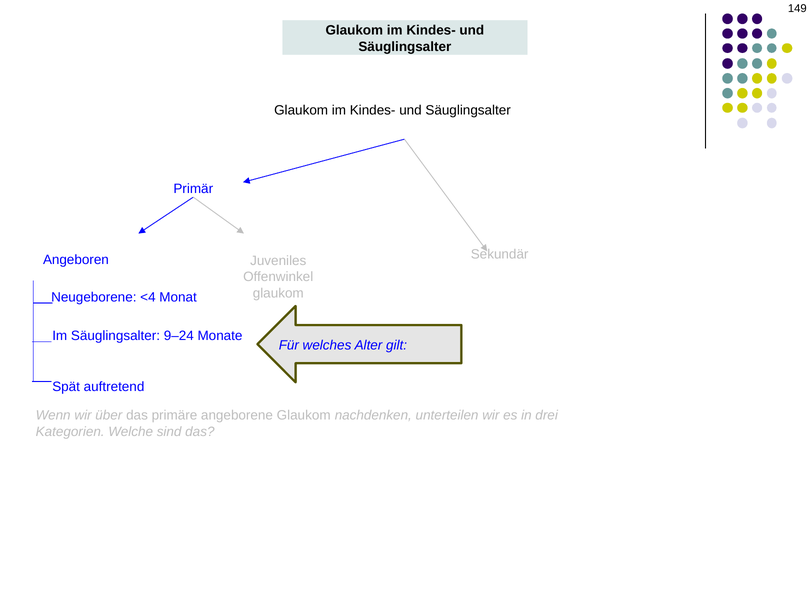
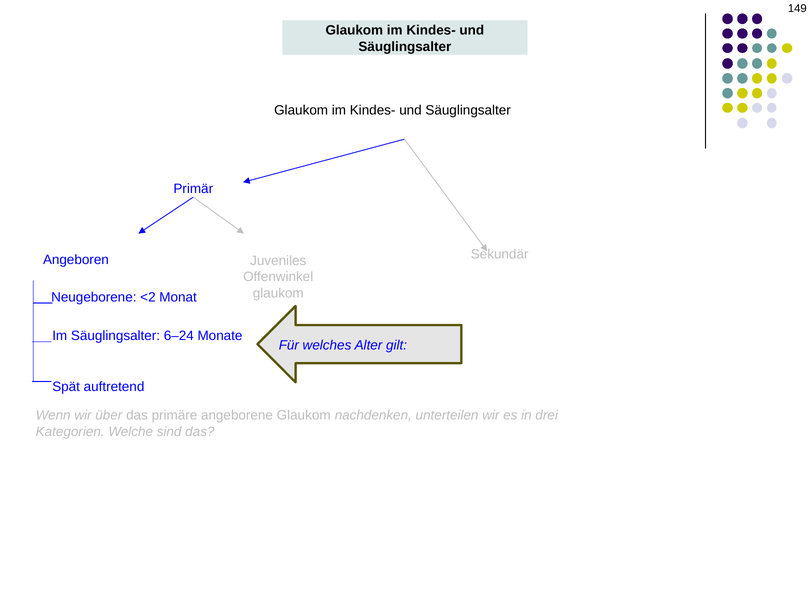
<4: <4 -> <2 (148, 297)
9–24: 9–24 -> 6–24 (179, 335)
